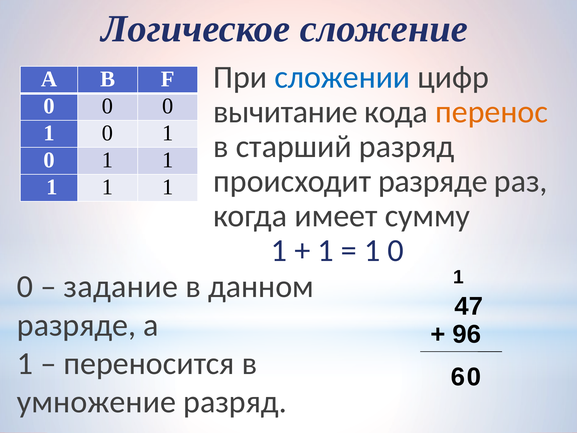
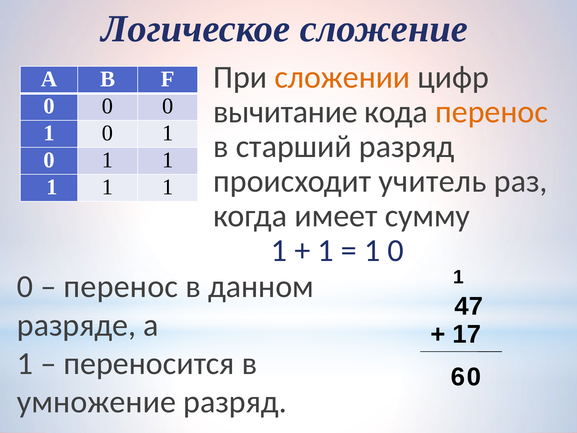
сложении colour: blue -> orange (342, 77)
происходит разряде: разряде -> учитель (433, 181)
задание: задание -> перенос (121, 286)
96: 96 -> 17 (467, 334)
